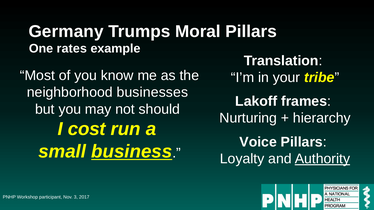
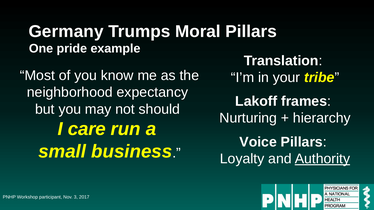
rates: rates -> pride (72, 49)
businesses: businesses -> expectancy (152, 92)
cost: cost -> care (87, 129)
business underline: present -> none (132, 152)
